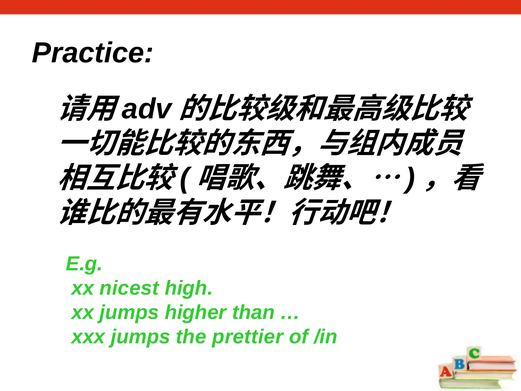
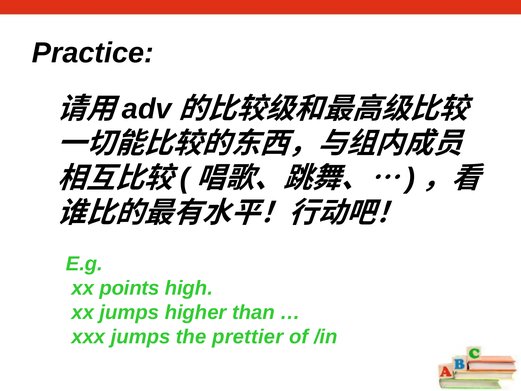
nicest: nicest -> points (129, 288)
